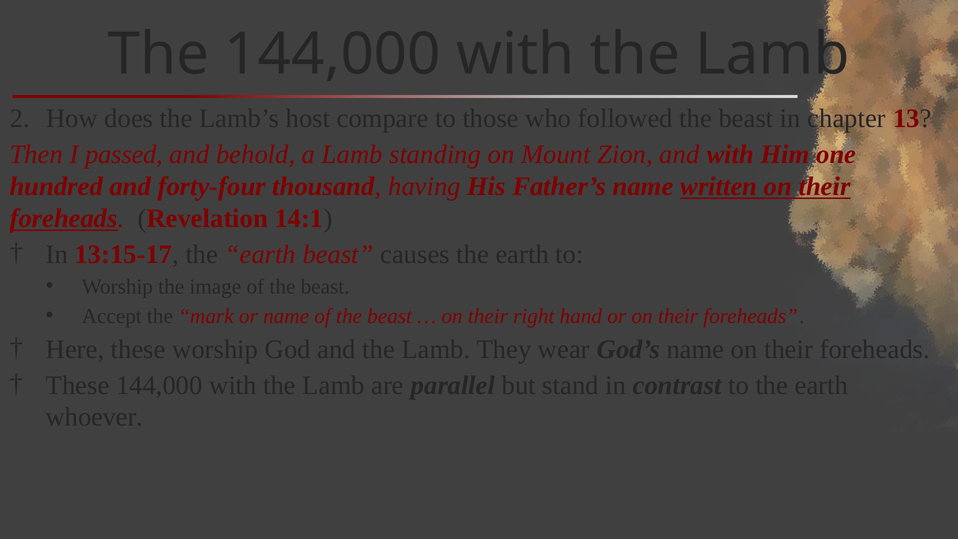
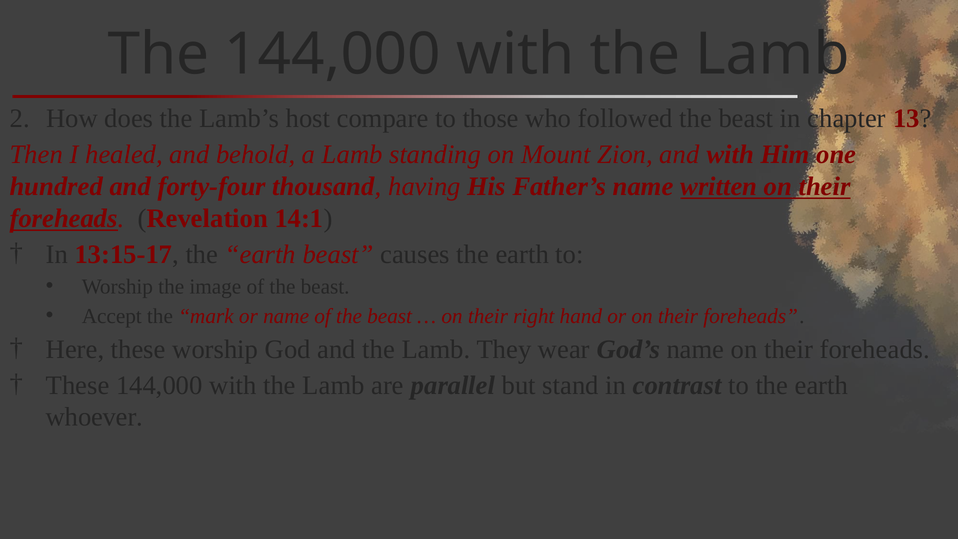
passed: passed -> healed (124, 154)
